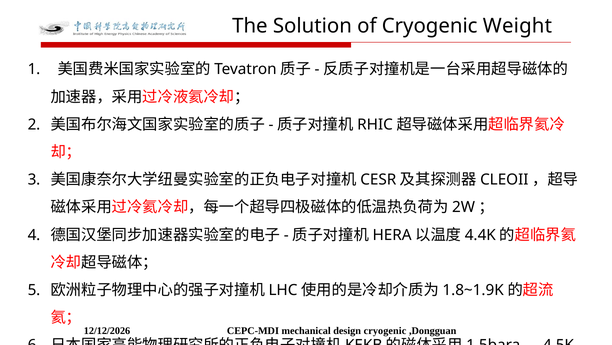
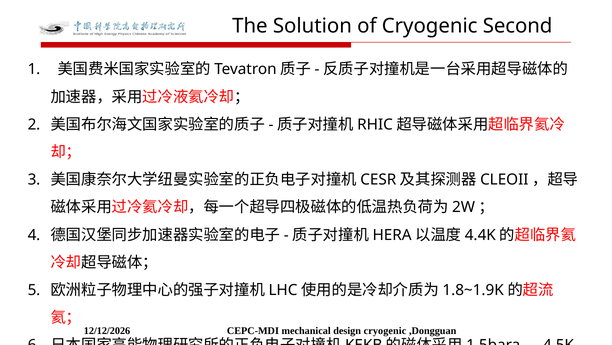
Weight: Weight -> Second (518, 26)
